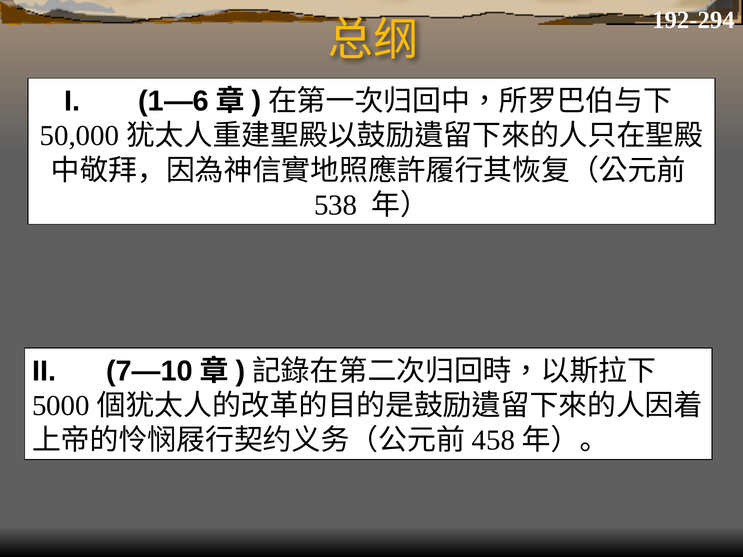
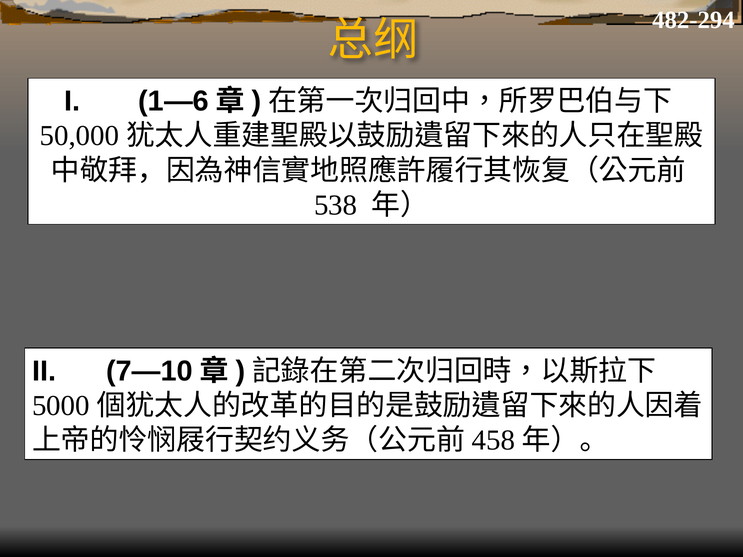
192-294: 192-294 -> 482-294 (693, 20)
